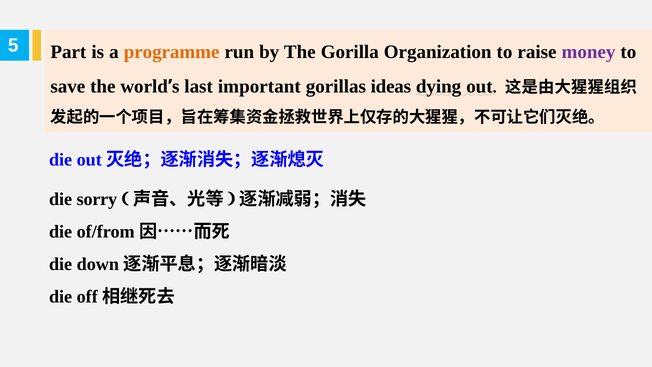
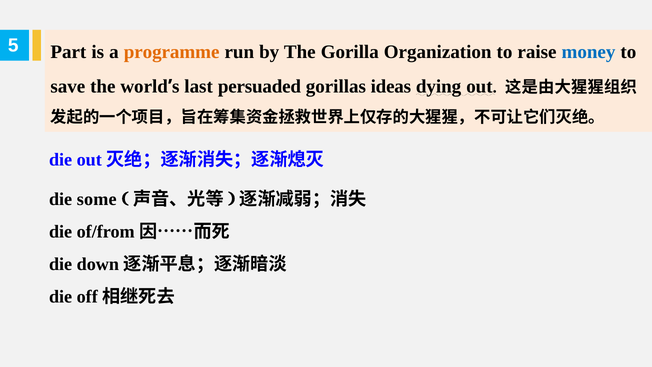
money colour: purple -> blue (588, 52)
important: important -> persuaded (259, 86)
sorry: sorry -> some (97, 199)
